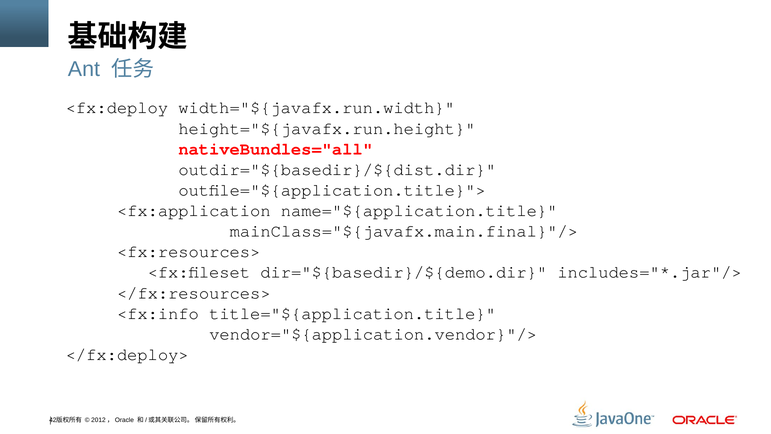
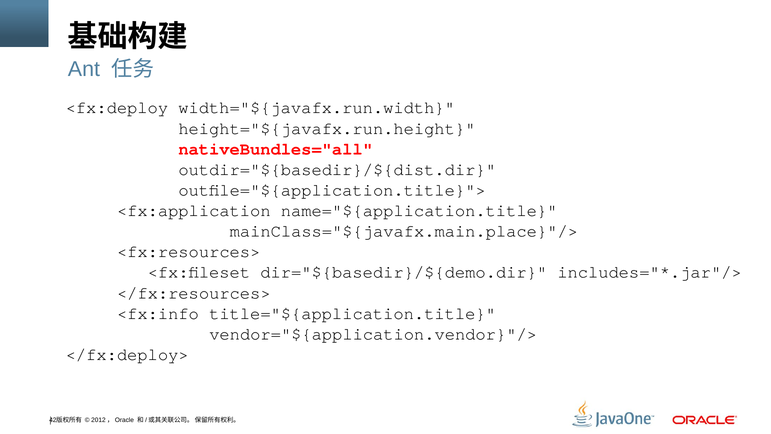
mainClass="${javafx.main.final}"/>: mainClass="${javafx.main.final}"/> -> mainClass="${javafx.main.place}"/> (404, 231)
